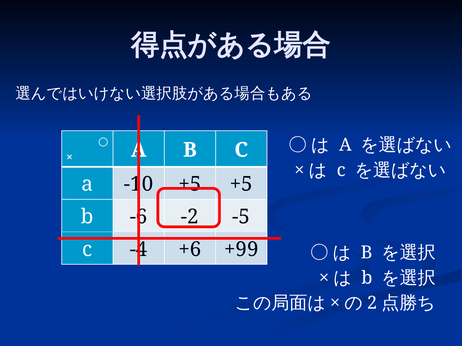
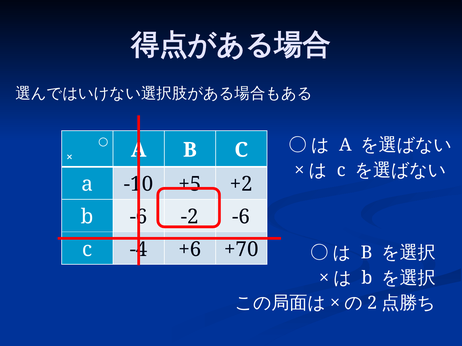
+5: +5 -> +2 (241, 184)
-5: -5 -> -6 (241, 217)
+99: +99 -> +70 (241, 250)
